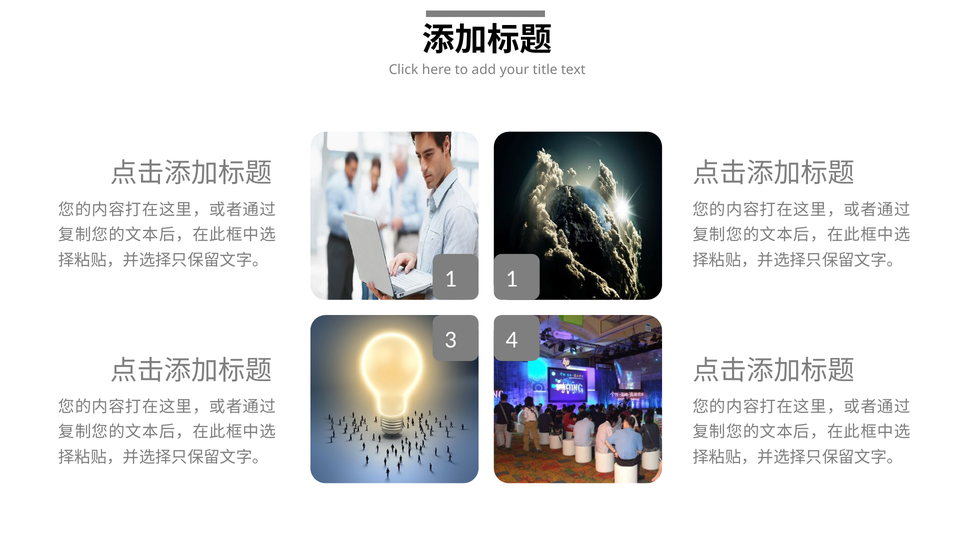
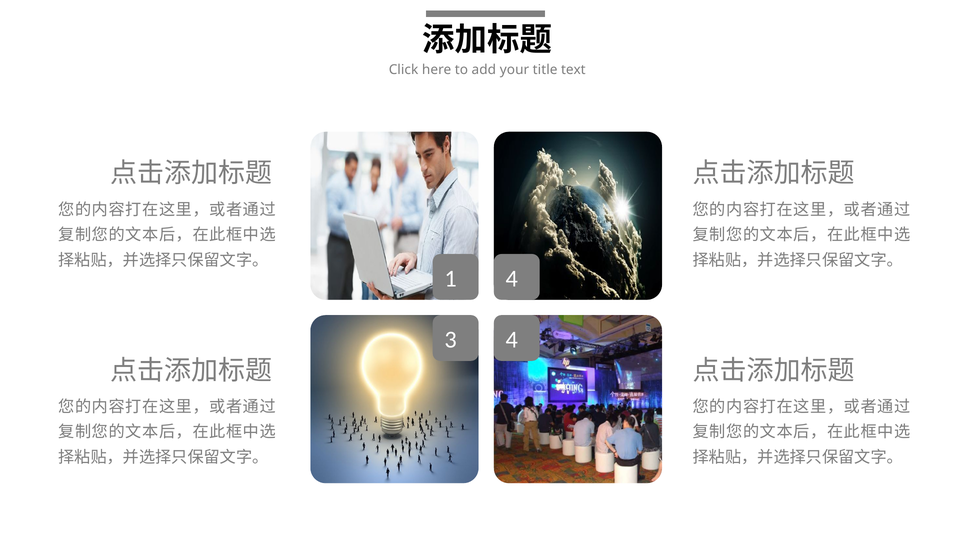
1 1: 1 -> 4 (512, 279)
